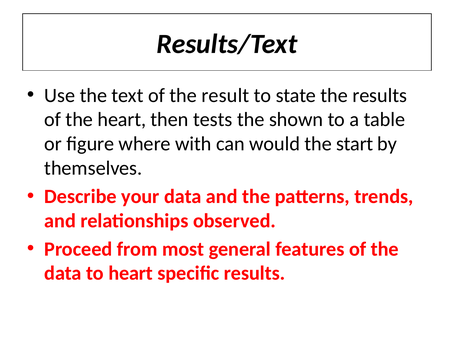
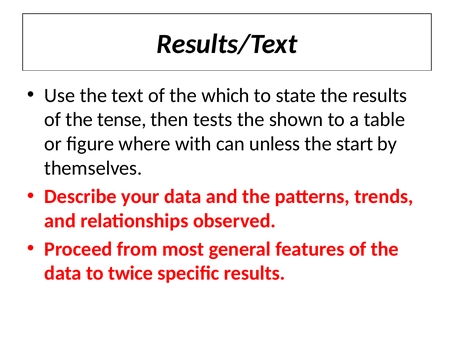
result: result -> which (226, 95)
the heart: heart -> tense (122, 119)
would: would -> unless (275, 144)
to heart: heart -> twice (131, 273)
